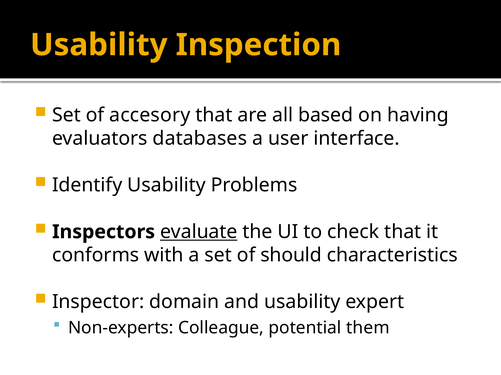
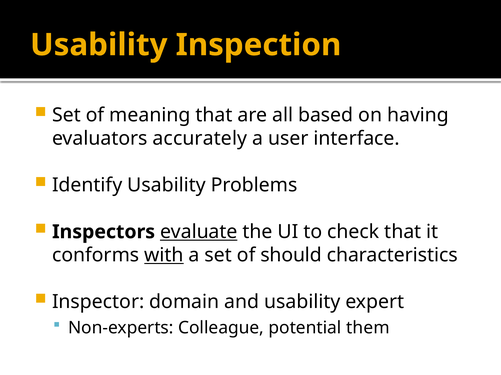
accesory: accesory -> meaning (150, 115)
databases: databases -> accurately (200, 139)
with underline: none -> present (164, 256)
